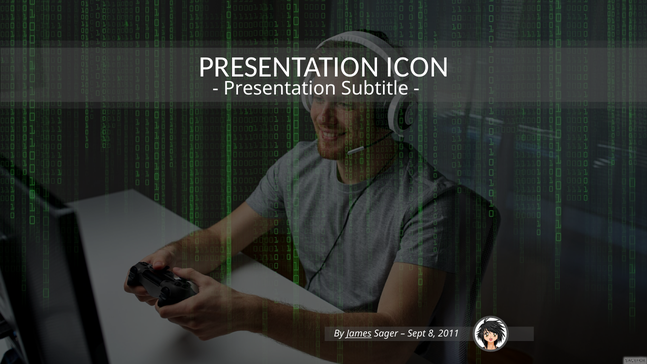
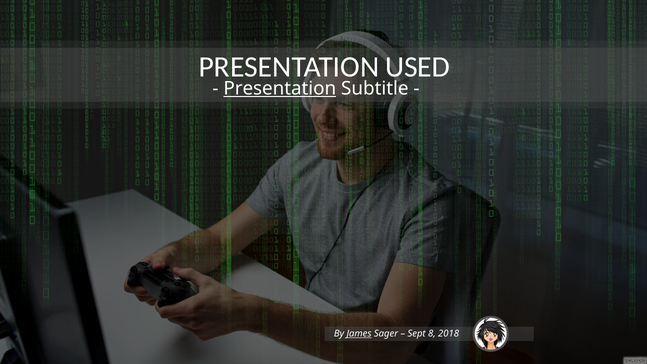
ICON: ICON -> USED (418, 67)
Presentation underline: none -> present (280, 89)
2011: 2011 -> 2018 (449, 334)
